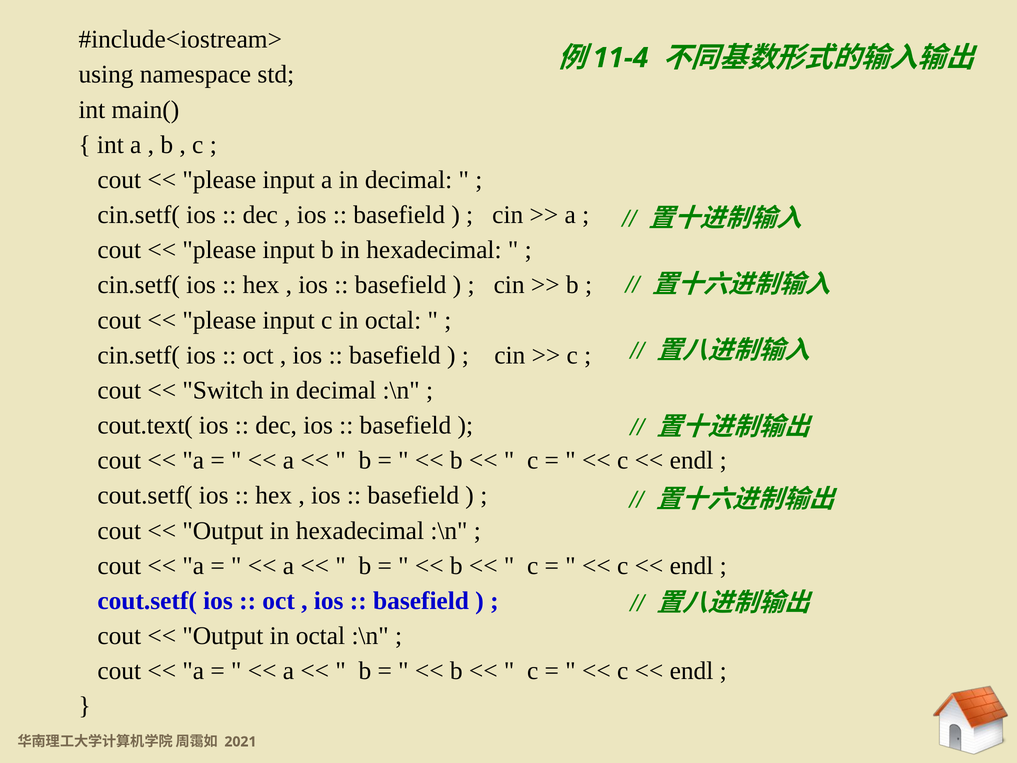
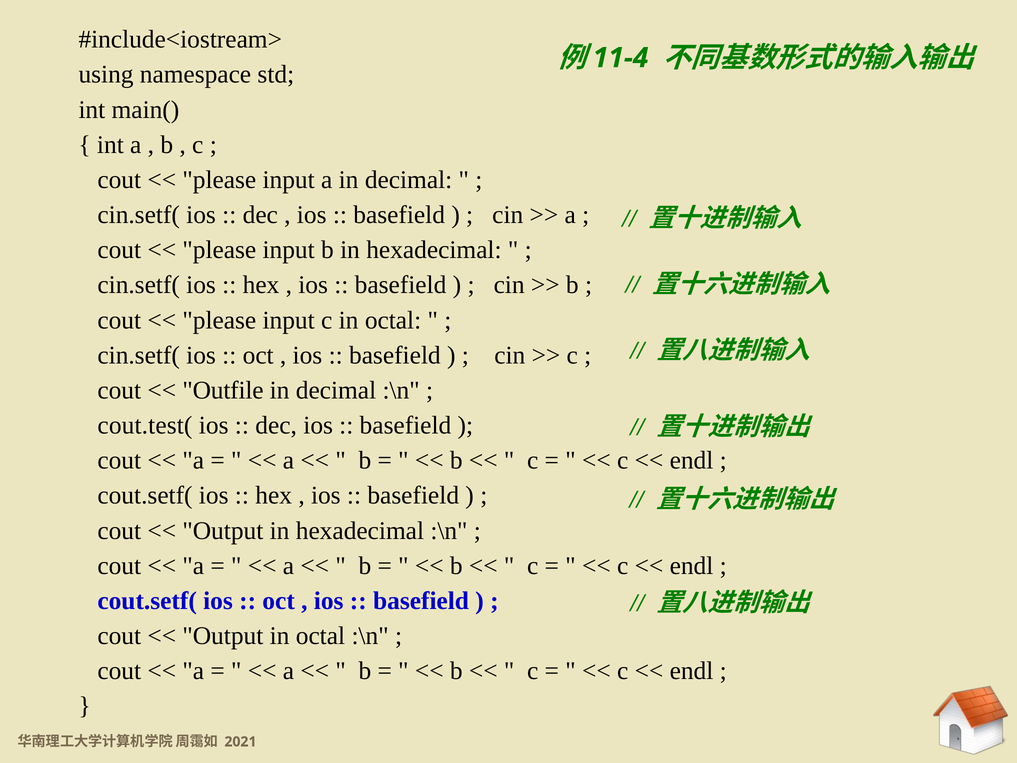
Switch: Switch -> Outfile (223, 390)
cout.text(: cout.text( -> cout.test( (145, 425)
